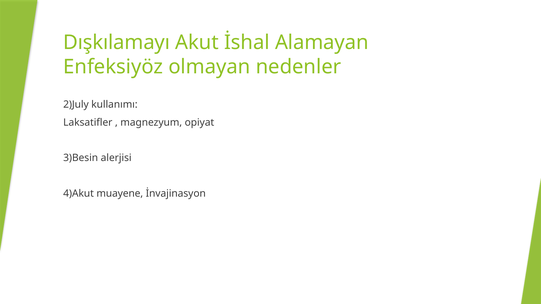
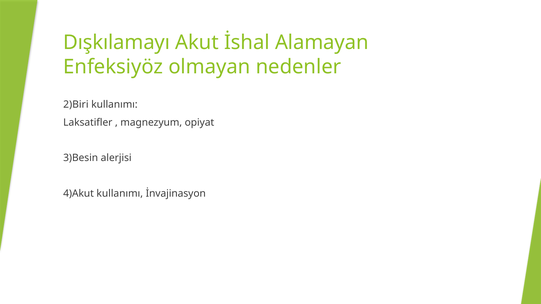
2)July: 2)July -> 2)Biri (76, 105)
4)Akut muayene: muayene -> kullanımı (120, 194)
